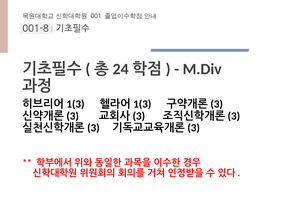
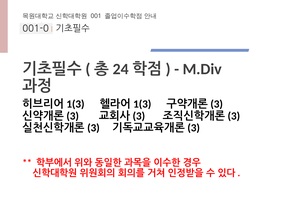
001-8: 001-8 -> 001-0 (36, 29)
